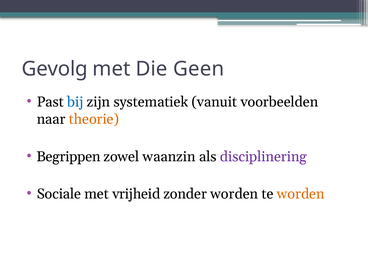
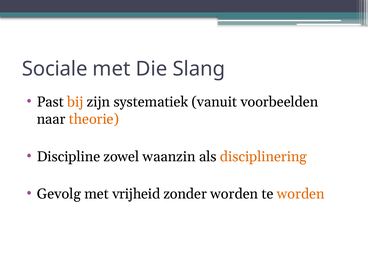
Gevolg: Gevolg -> Sociale (55, 69)
Geen: Geen -> Slang (199, 69)
bij colour: blue -> orange (75, 102)
Begrippen: Begrippen -> Discipline (69, 157)
disciplinering colour: purple -> orange (263, 157)
Sociale: Sociale -> Gevolg (59, 194)
